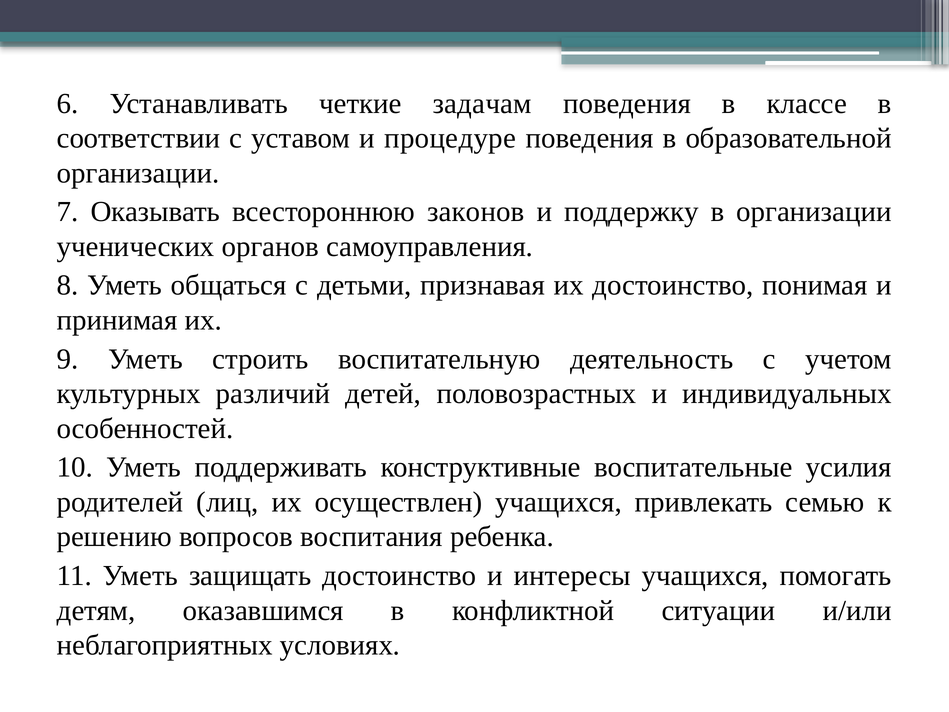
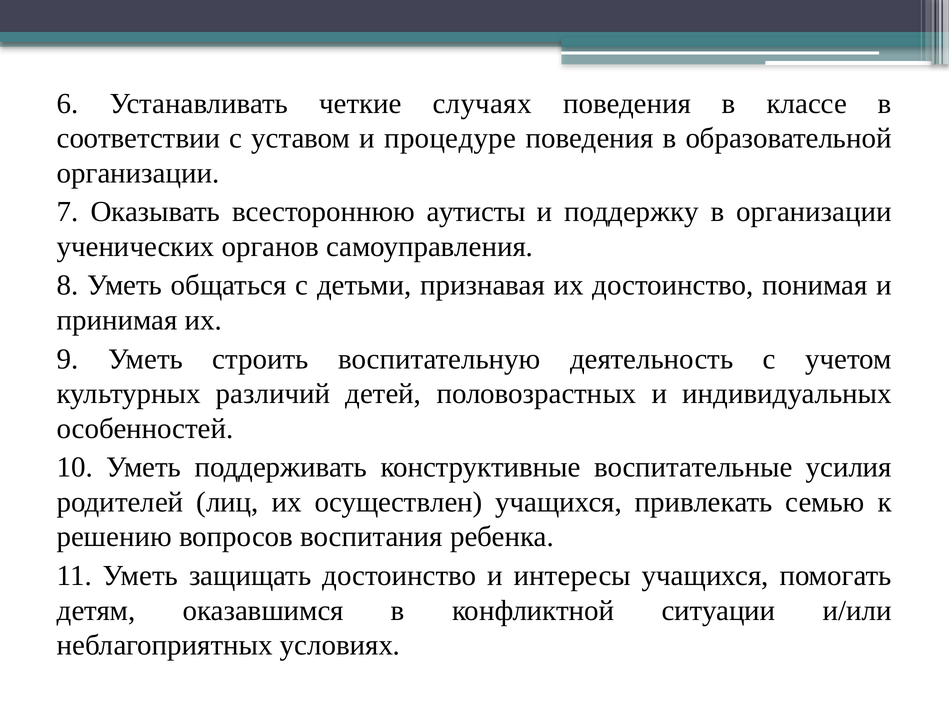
задачам: задачам -> случаях (482, 103)
законов: законов -> аутисты (476, 212)
